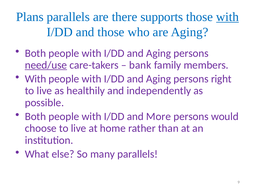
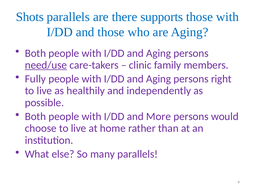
Plans: Plans -> Shots (30, 17)
with underline: present -> none (227, 17)
bank: bank -> clinic (140, 65)
With: With -> Fully (35, 79)
